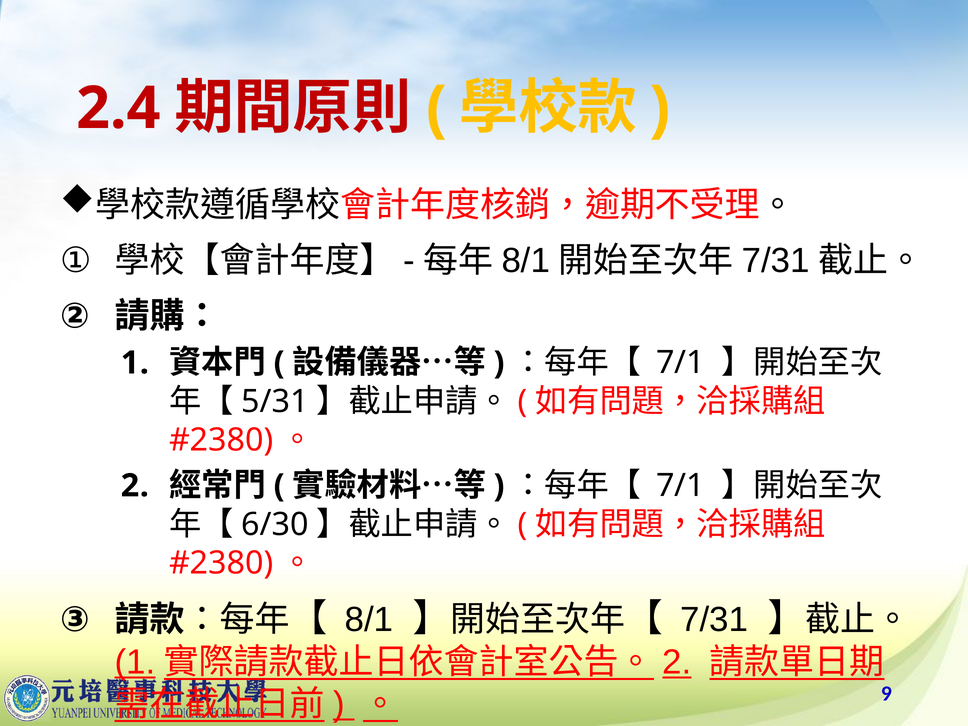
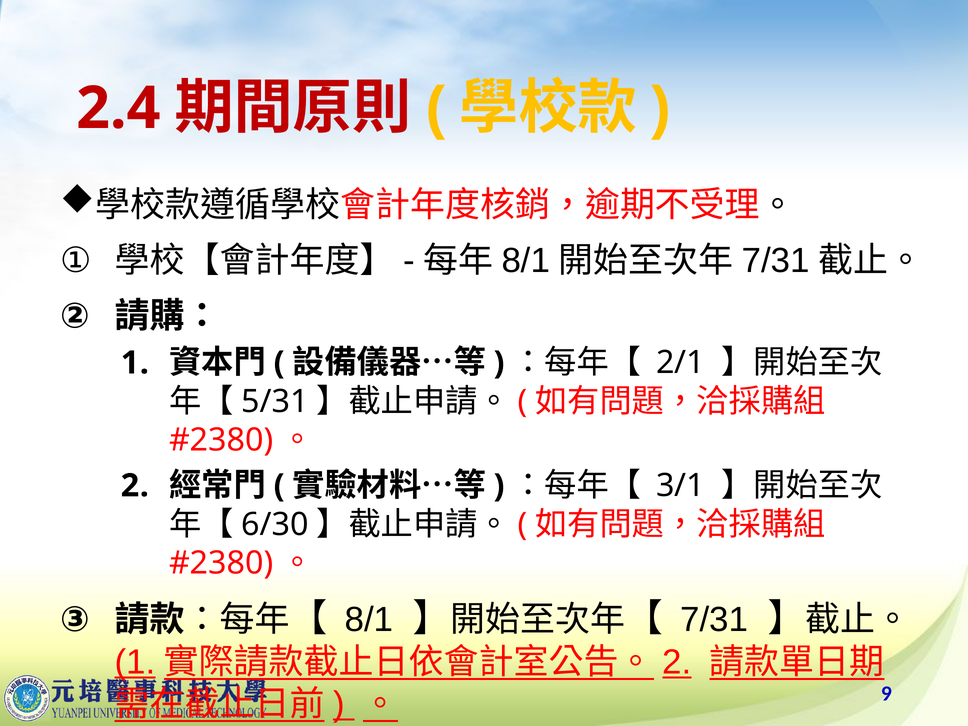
7/1: 7/1 -> 2/1 (680, 363)
7/1: 7/1 -> 3/1 (680, 486)
